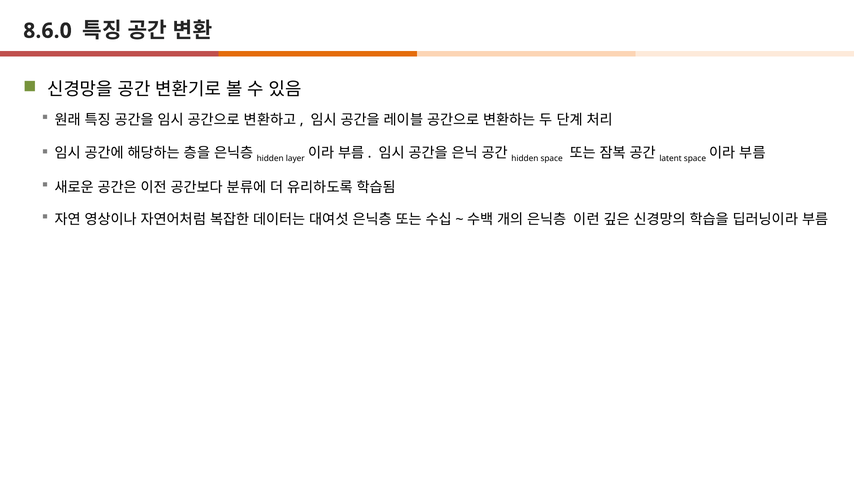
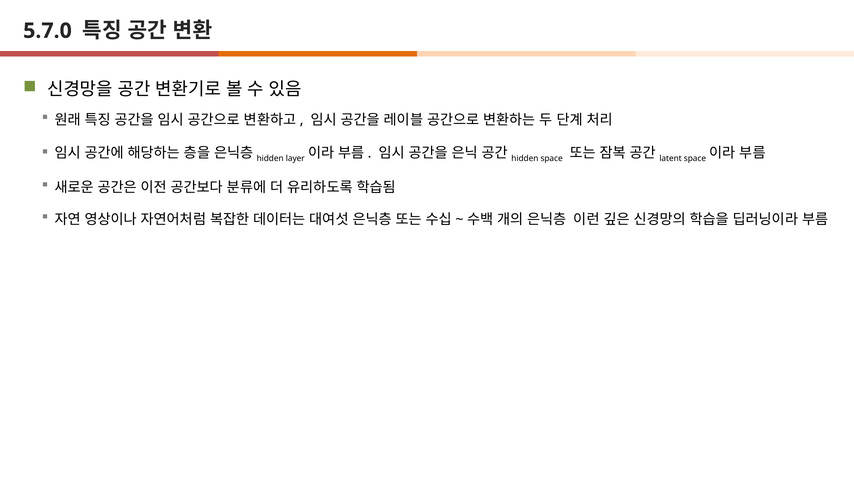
8.6.0: 8.6.0 -> 5.7.0 (47, 31)
